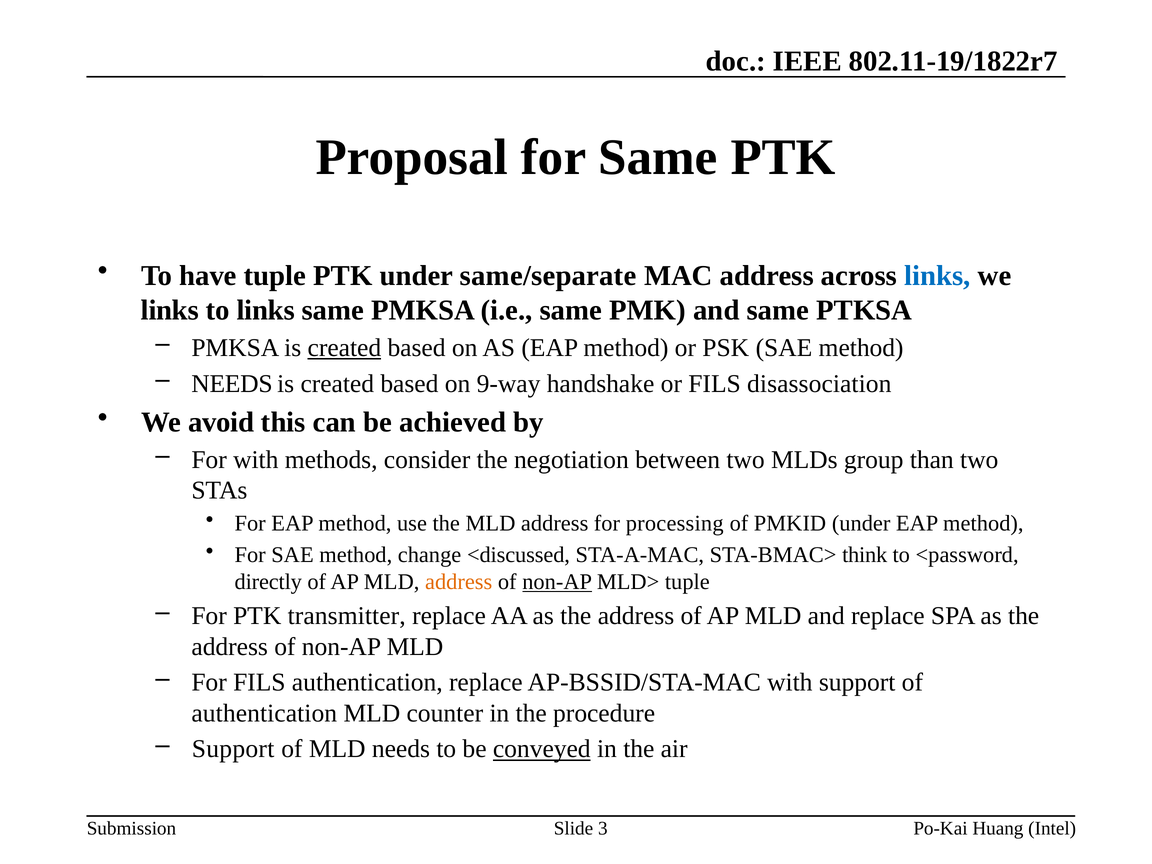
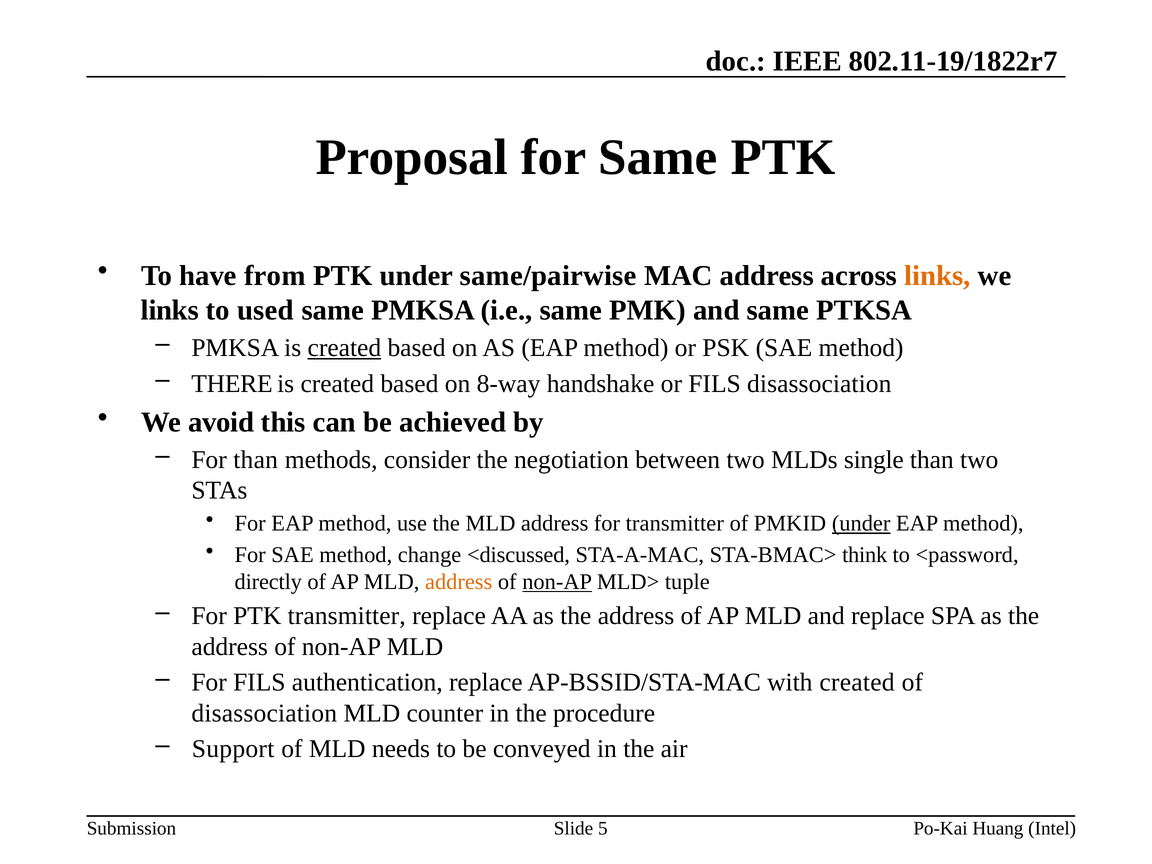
have tuple: tuple -> from (275, 276)
same/separate: same/separate -> same/pairwise (548, 276)
links colour: blue -> orange (937, 276)
to links: links -> used (265, 310)
NEEDS: NEEDS -> THERE (232, 384)
9-way: 9-way -> 8-way (509, 384)
For with: with -> than (256, 460)
group: group -> single (874, 460)
for processing: processing -> transmitter (675, 524)
under underline: none -> present (861, 524)
with support: support -> created (857, 682)
authentication: authentication -> disassociation (264, 713)
conveyed underline: present -> none (542, 749)
3: 3 -> 5 (603, 829)
